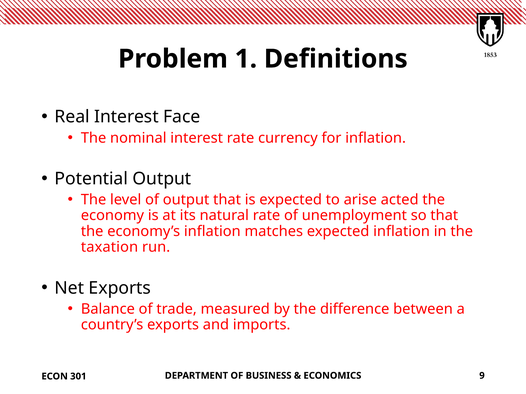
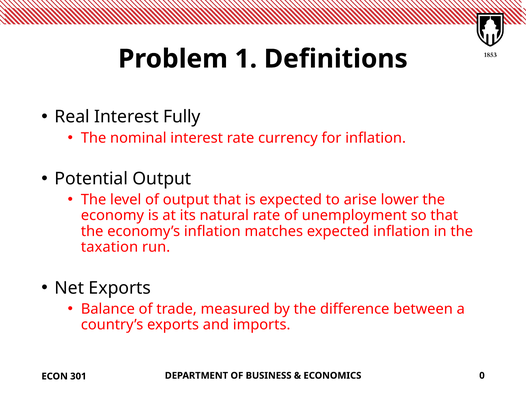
Face: Face -> Fully (182, 117)
acted: acted -> lower (400, 200)
9: 9 -> 0 (482, 376)
